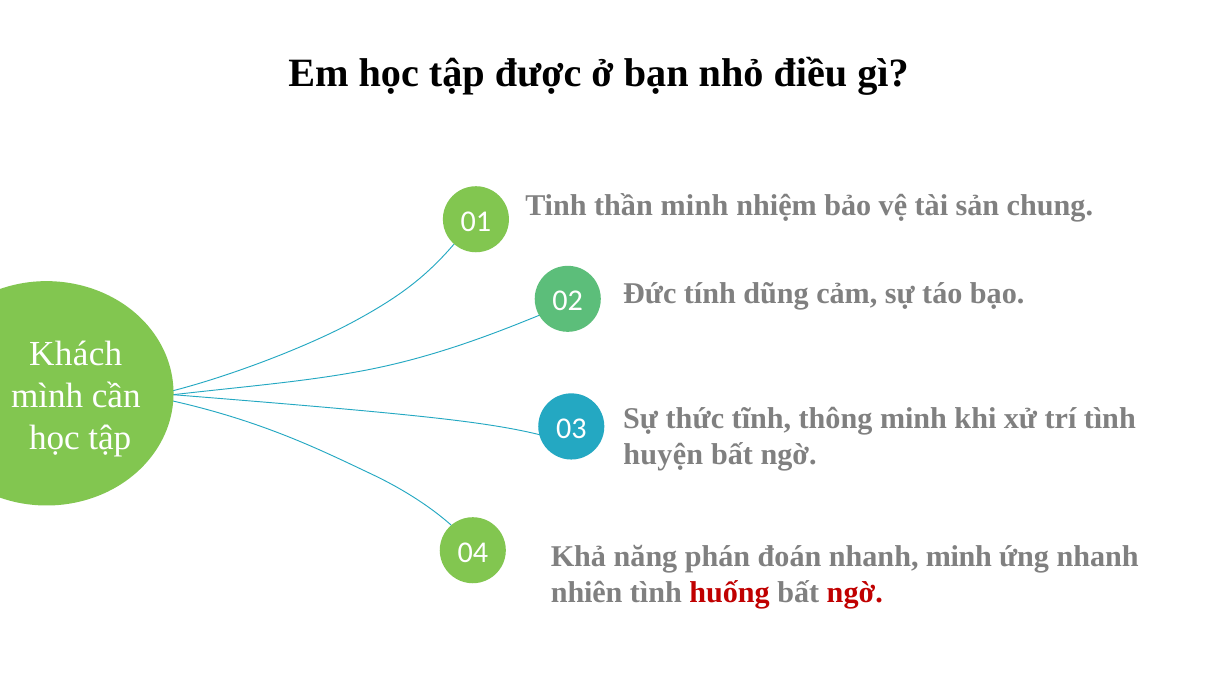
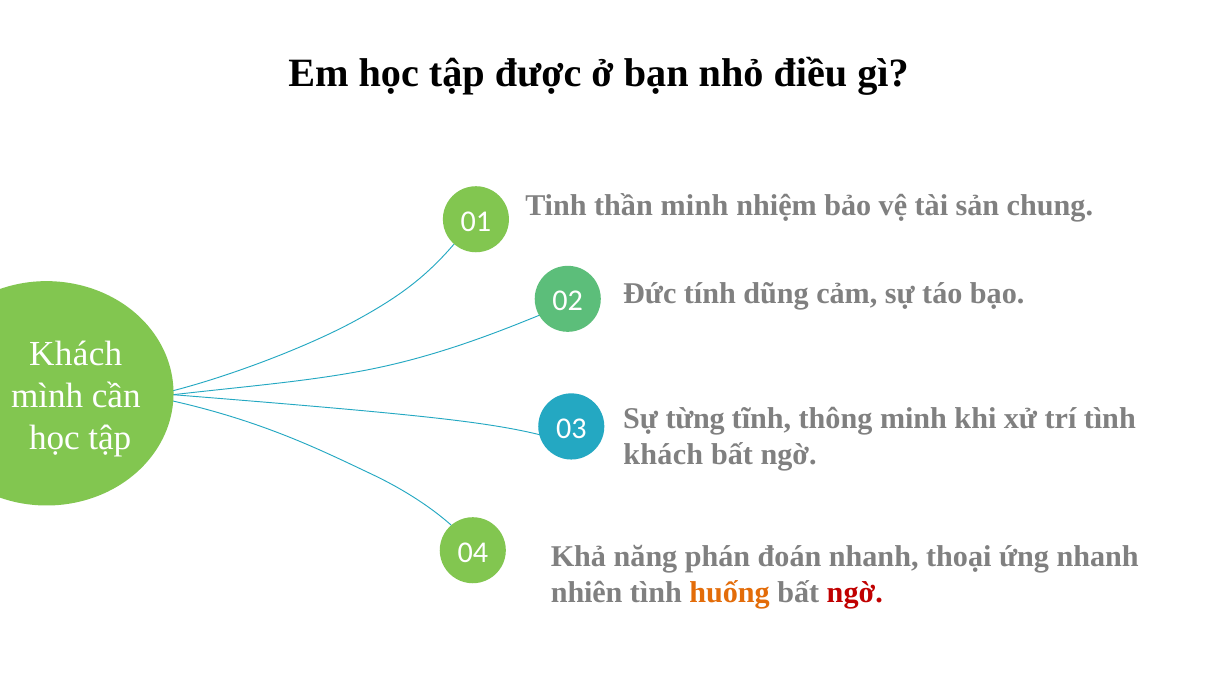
thức: thức -> từng (695, 419)
huyện: huyện -> khách (663, 455)
nhanh minh: minh -> thoại (959, 557)
huống colour: red -> orange (730, 593)
